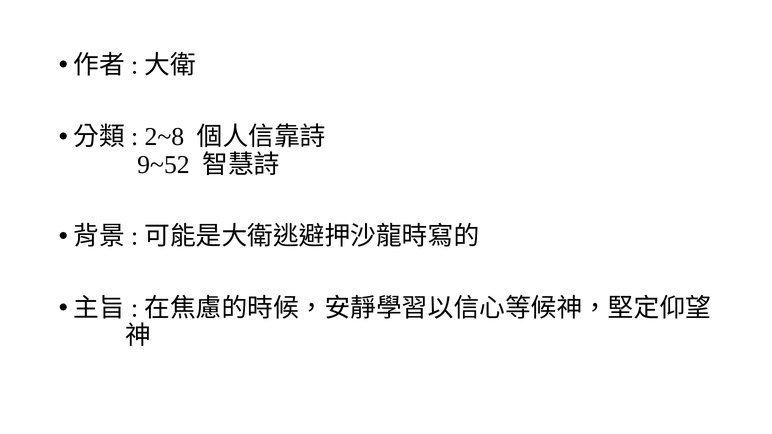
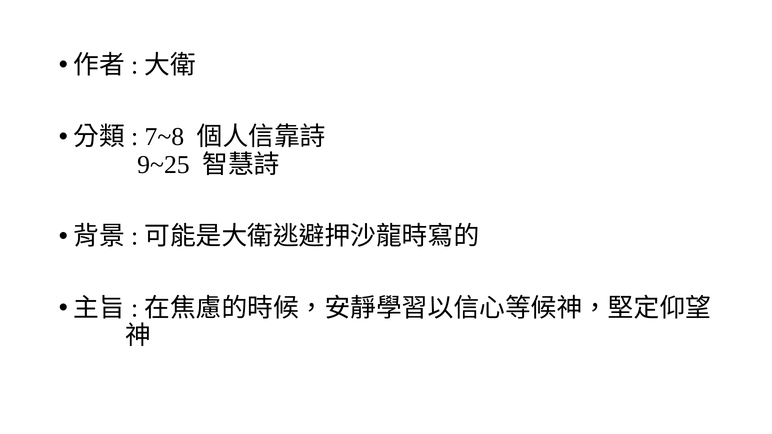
2~8: 2~8 -> 7~8 (164, 137)
9~52: 9~52 -> 9~25 (163, 165)
